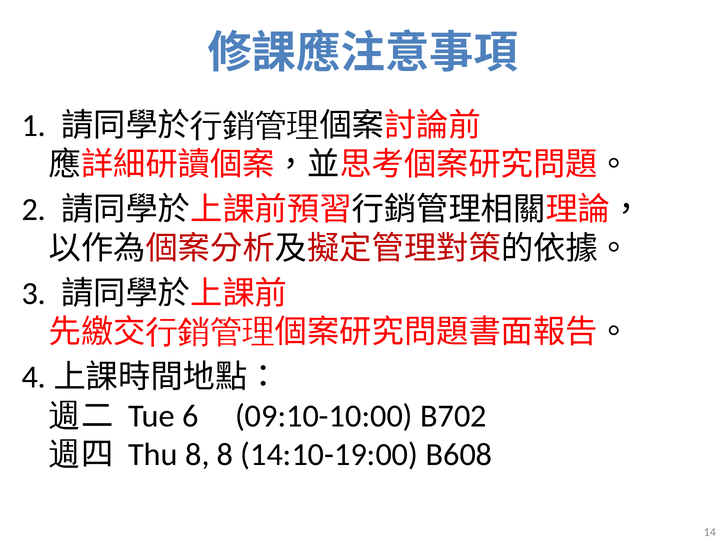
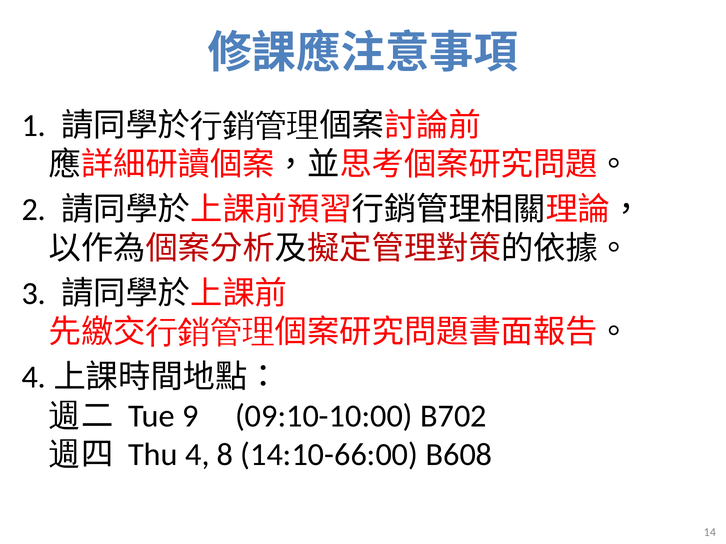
6: 6 -> 9 (190, 416)
Thu 8: 8 -> 4 (197, 455)
14:10-19:00: 14:10-19:00 -> 14:10-66:00 (329, 455)
